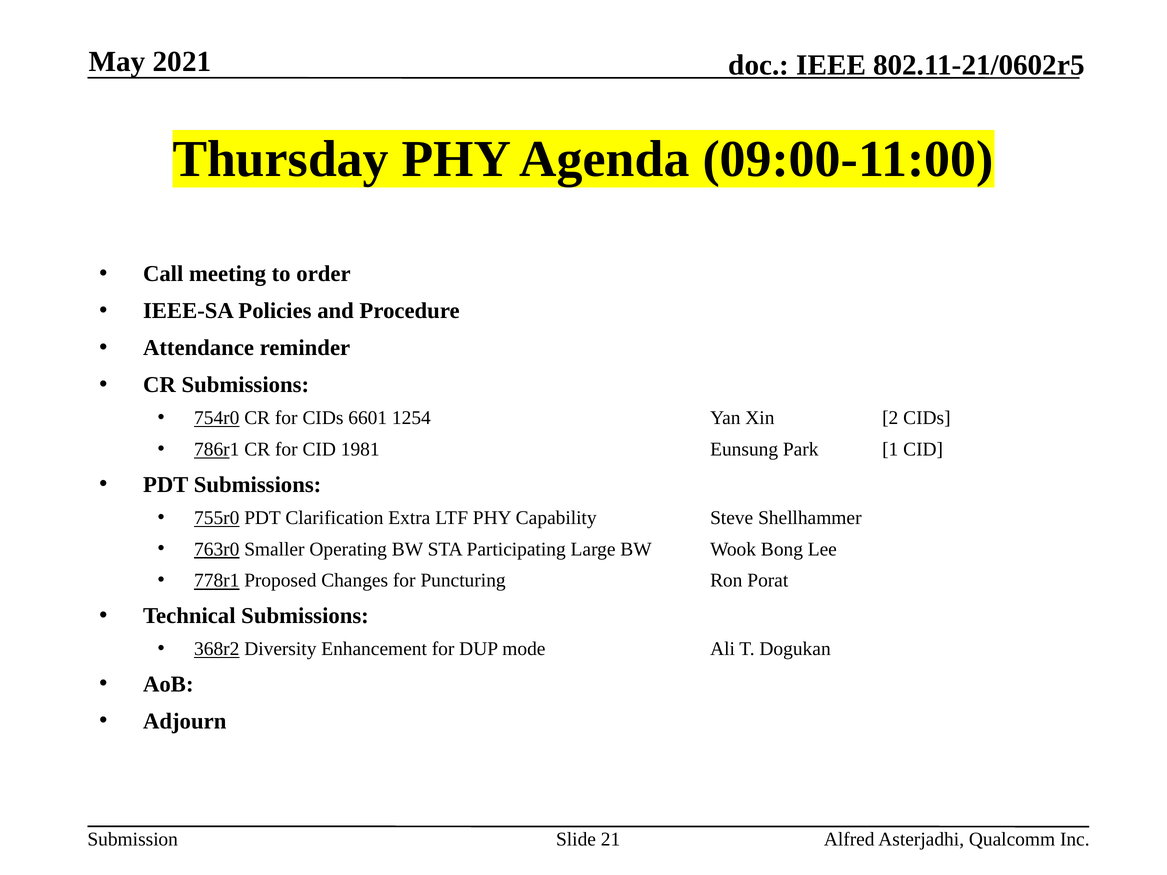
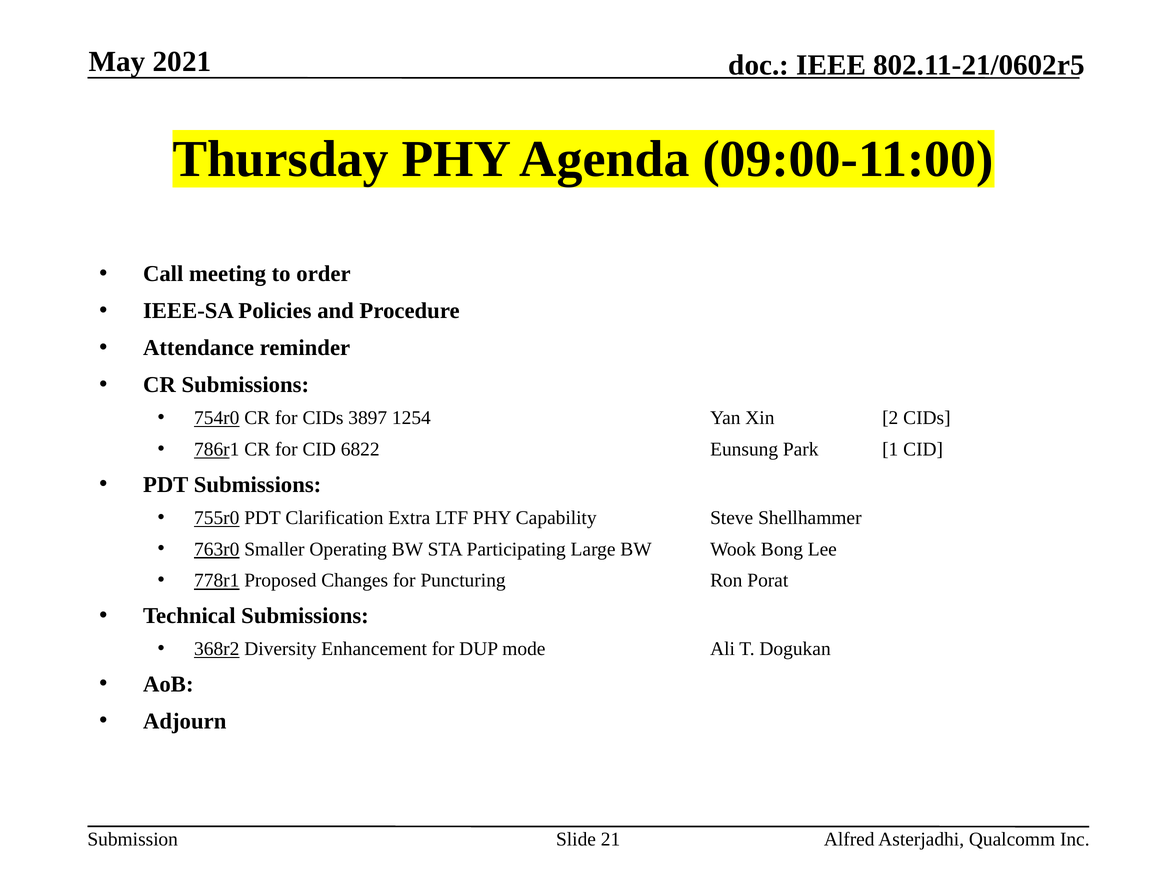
6601: 6601 -> 3897 (368, 418)
1981: 1981 -> 6822 (360, 449)
